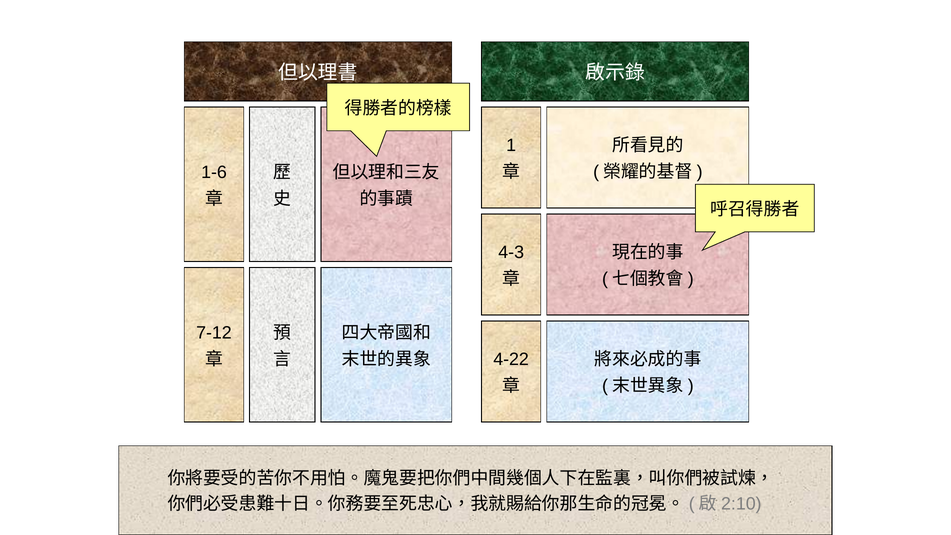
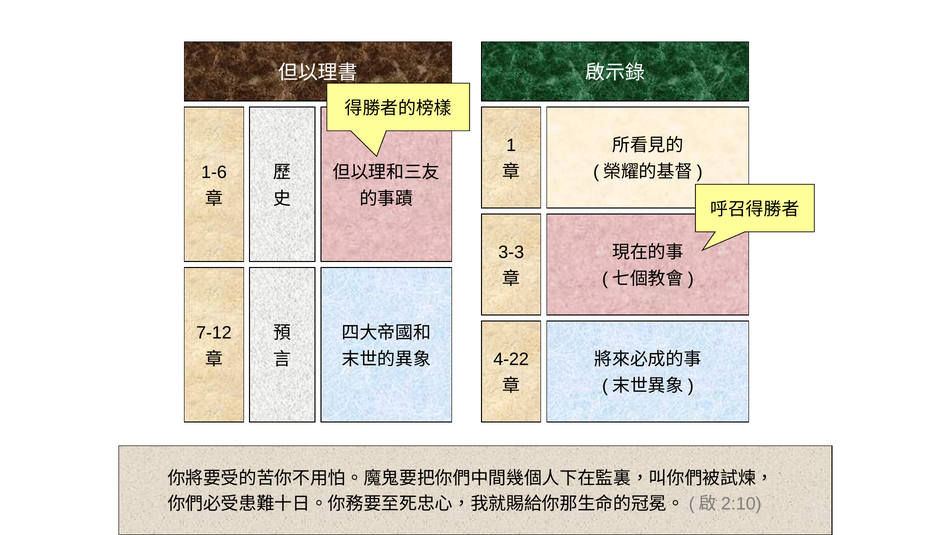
4-3: 4-3 -> 3-3 (511, 252)
